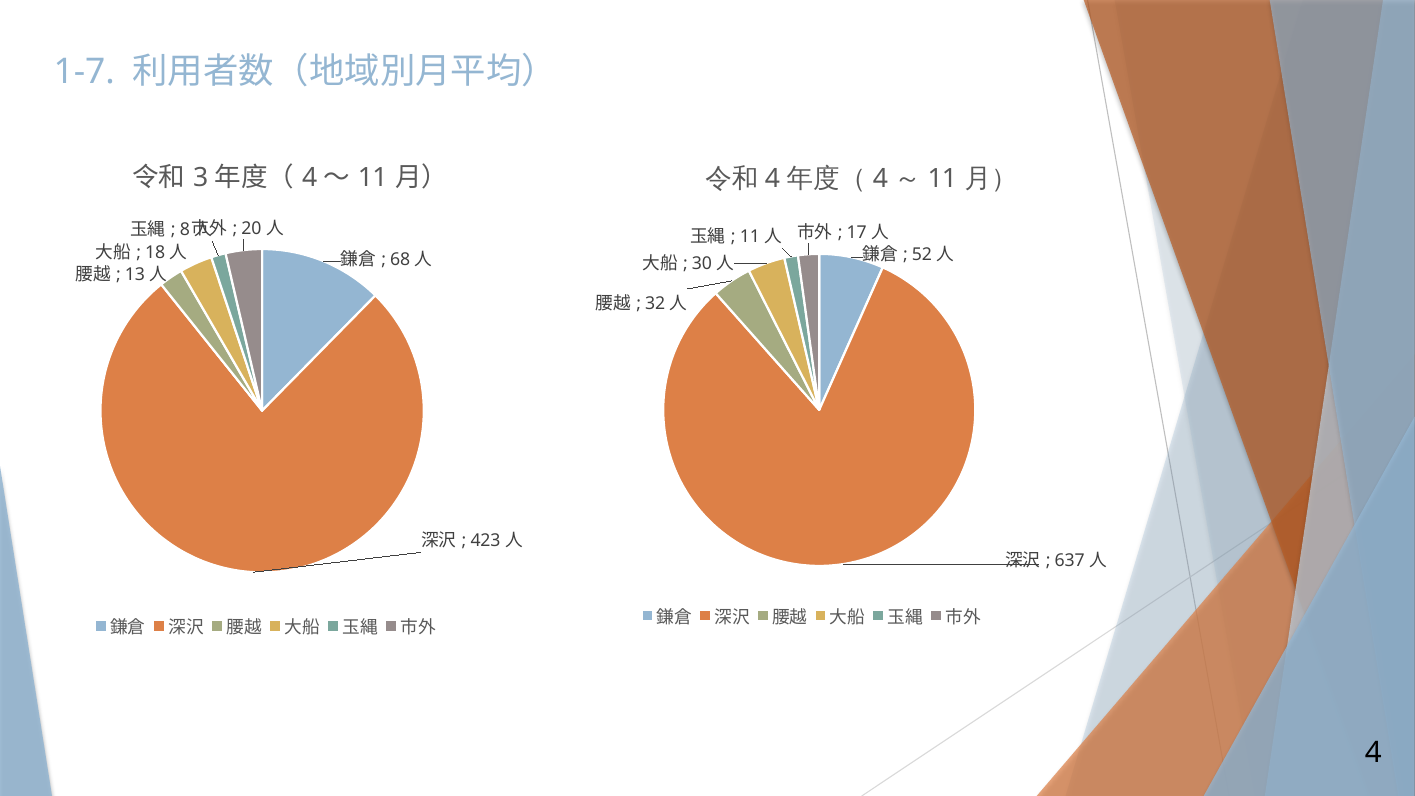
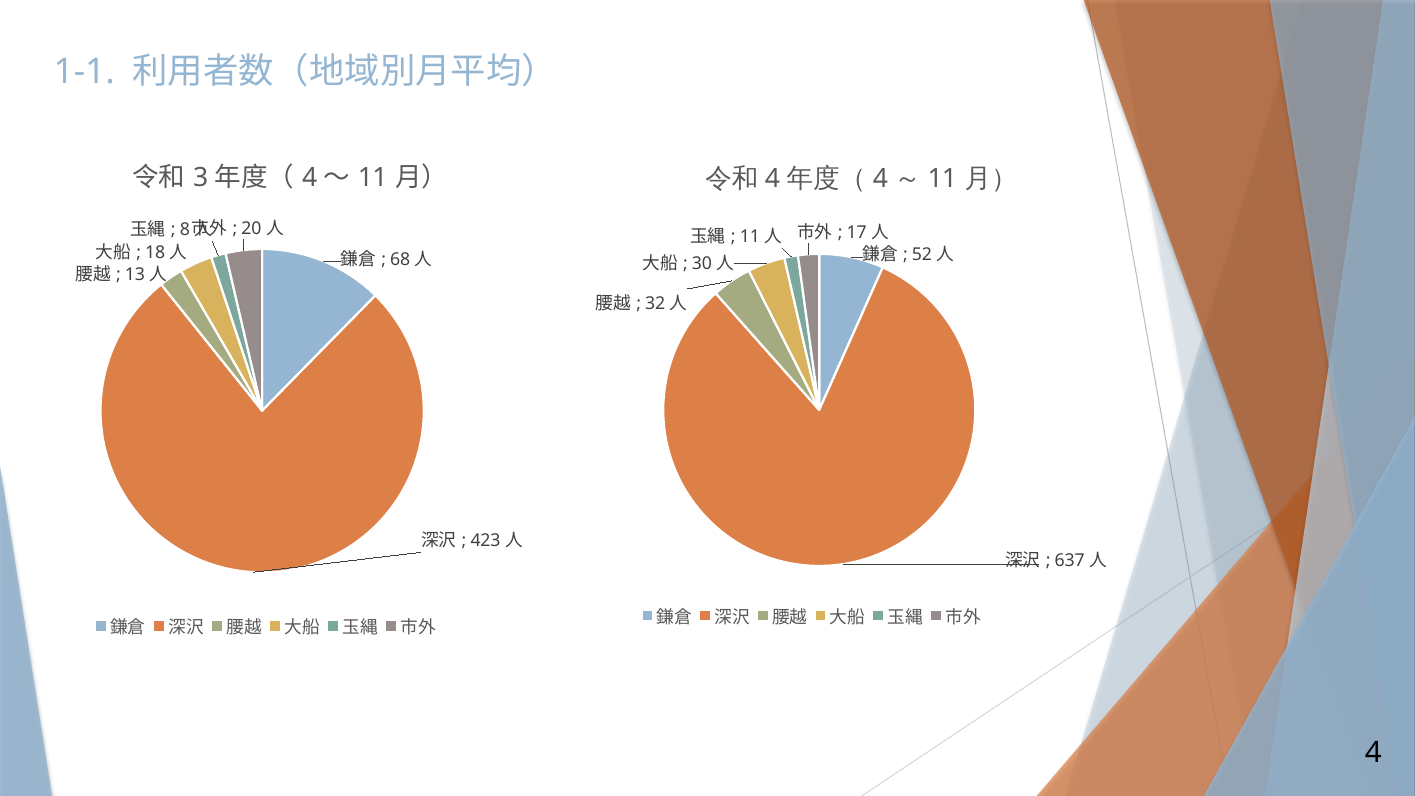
1-7: 1-7 -> 1-1 (84, 72)
